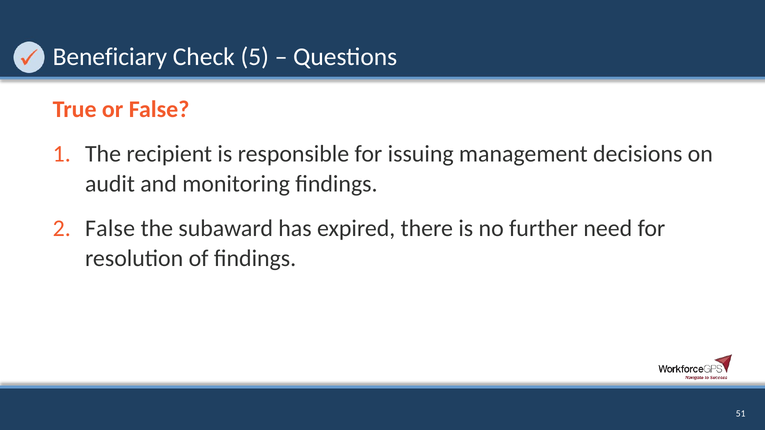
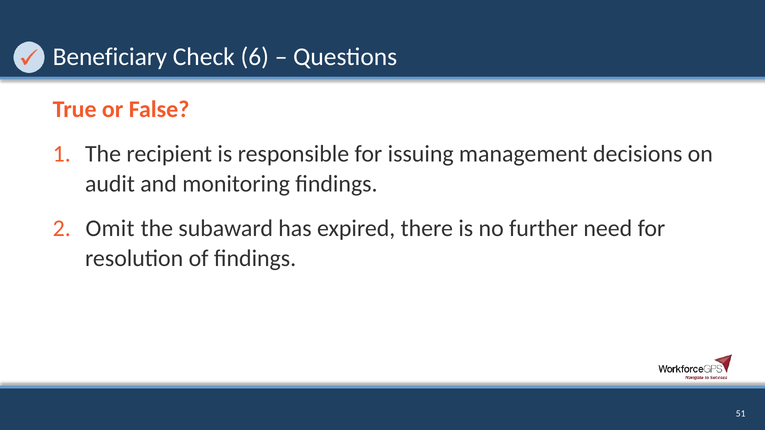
5: 5 -> 6 (255, 57)
2 False: False -> Omit (110, 228)
